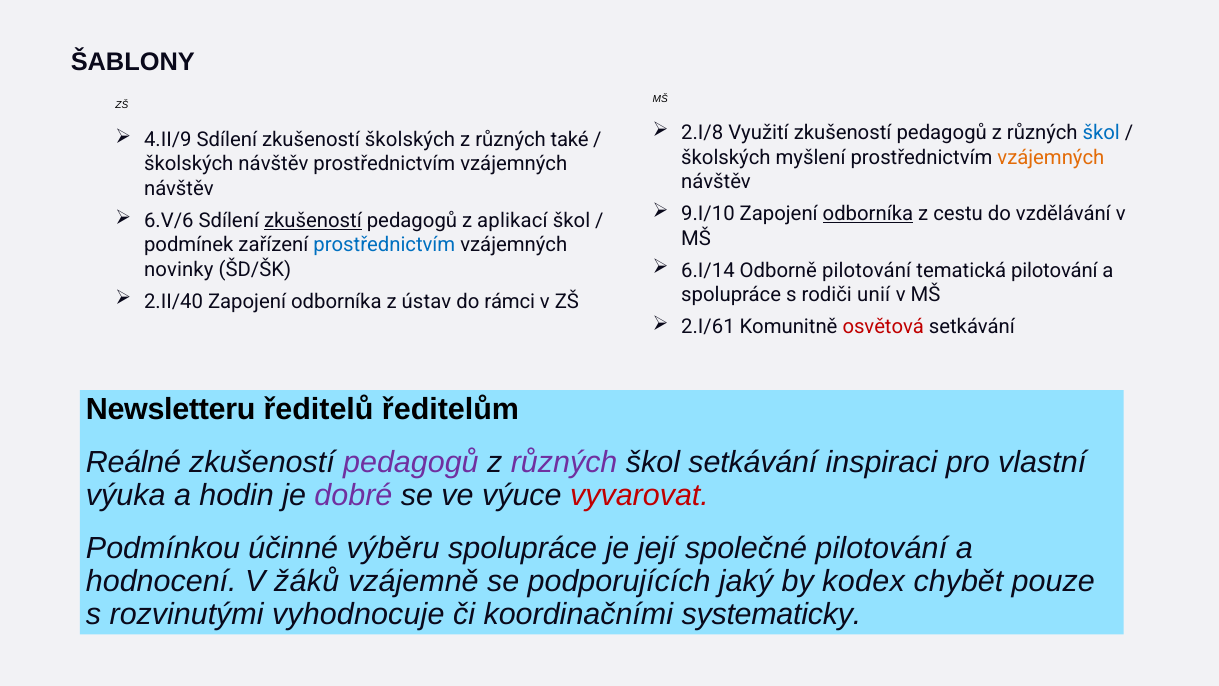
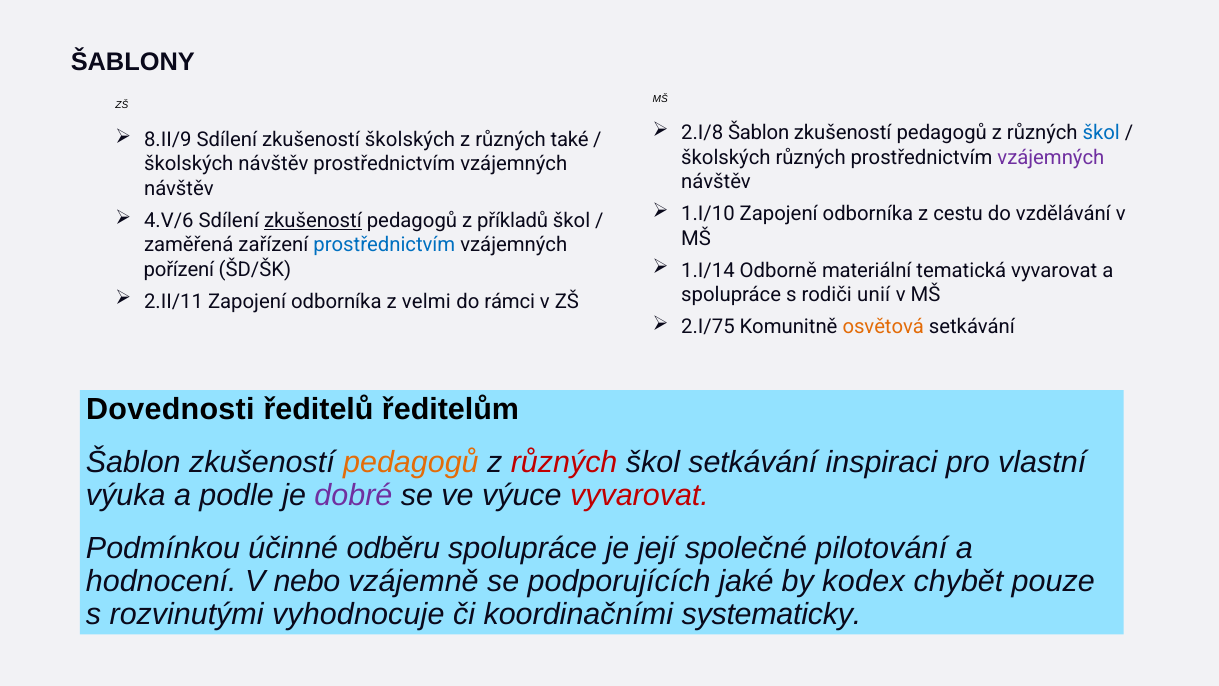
2.I/8 Využití: Využití -> Šablon (759, 133)
4.II/9: 4.II/9 -> 8.II/9 (168, 140)
školských myšlení: myšlení -> různých (811, 157)
vzájemných colour: orange -> purple (1051, 157)
9.I/10: 9.I/10 -> 1.I/10 (708, 214)
odborníka underline: present -> none (868, 214)
6.V/6: 6.V/6 -> 4.V/6 (169, 221)
aplikací: aplikací -> příkladů (513, 221)
podmínek: podmínek -> zaměřená (189, 245)
6.I/14: 6.I/14 -> 1.I/14 (708, 270)
Odborně pilotování: pilotování -> materiální (867, 270)
tematická pilotování: pilotování -> vyvarovat (1054, 270)
novinky: novinky -> pořízení (179, 269)
2.II/40: 2.II/40 -> 2.II/11 (174, 301)
ústav: ústav -> velmi (426, 301)
2.I/61: 2.I/61 -> 2.I/75 (708, 327)
osvětová colour: red -> orange (883, 327)
Newsletteru: Newsletteru -> Dovednosti (170, 409)
Reálné: Reálné -> Šablon (133, 462)
pedagogů colour: purple -> orange (411, 462)
různých colour: purple -> red (564, 462)
hodin: hodin -> podle (237, 495)
výběru: výběru -> odběru (393, 549)
žáků: žáků -> nebo (307, 581)
jaký: jaký -> jaké (746, 581)
